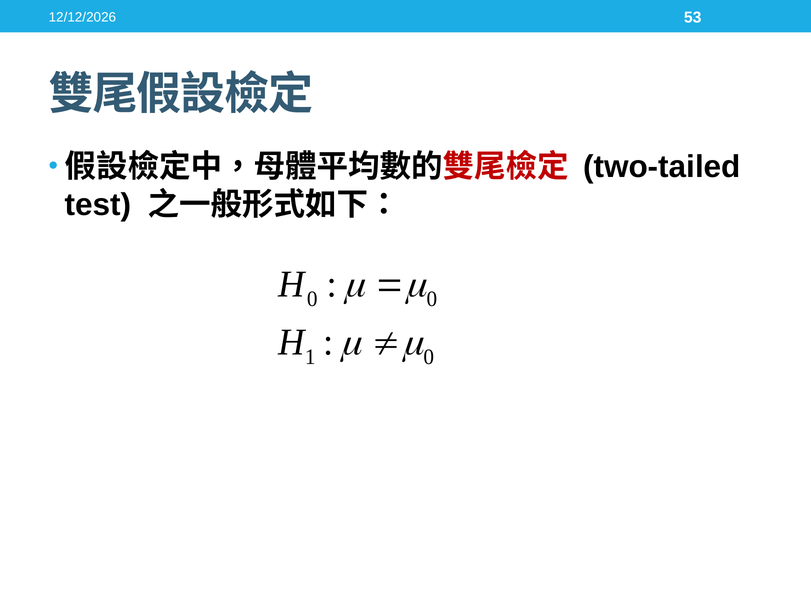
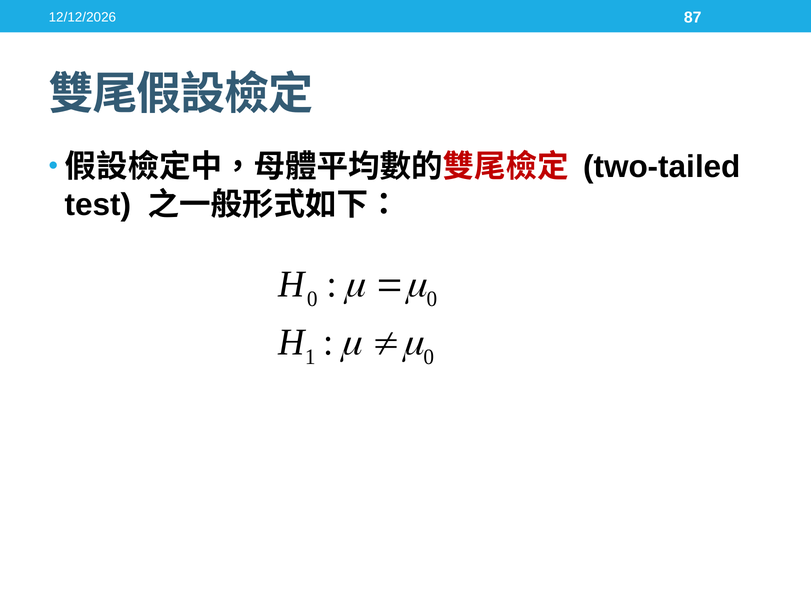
53: 53 -> 87 (693, 17)
